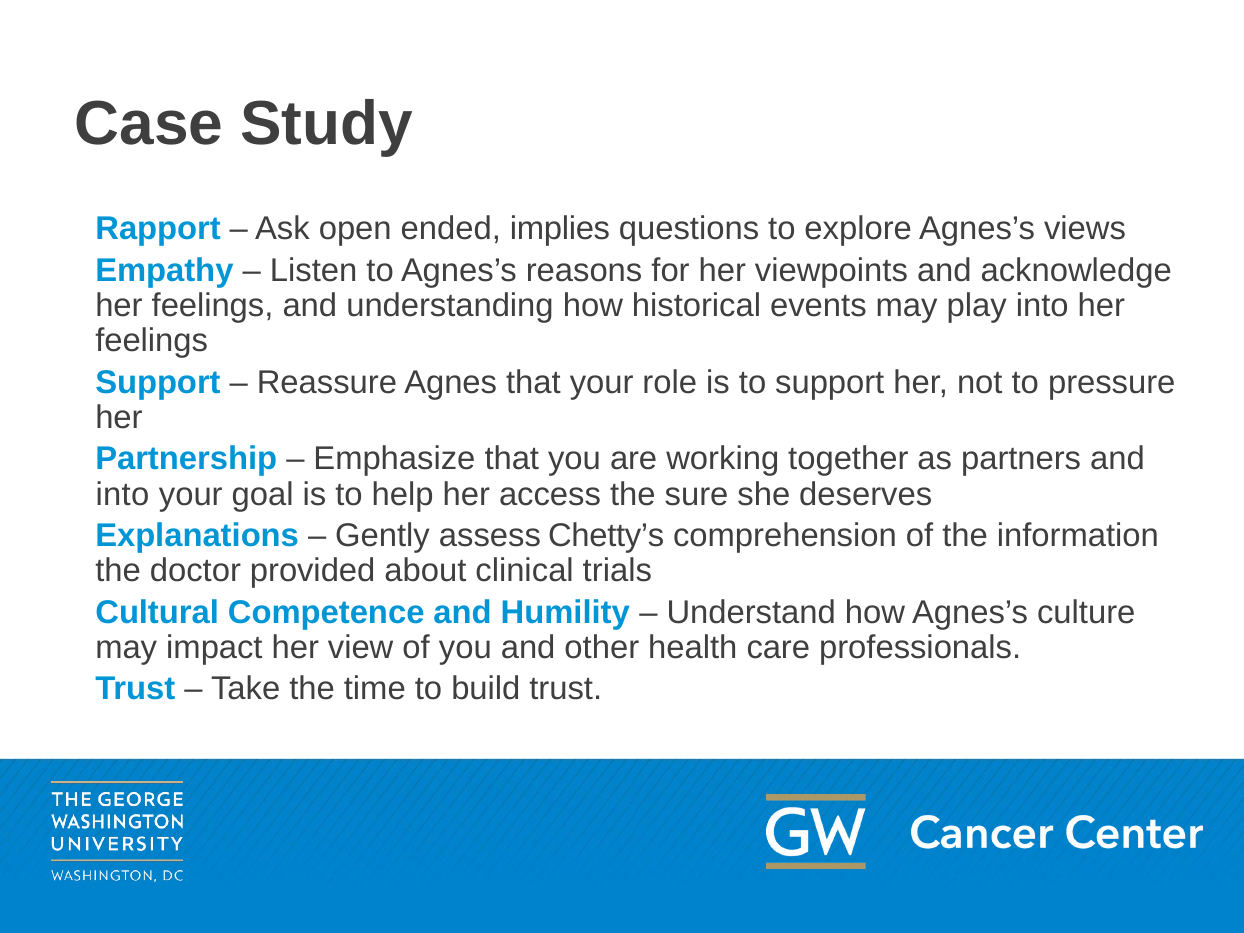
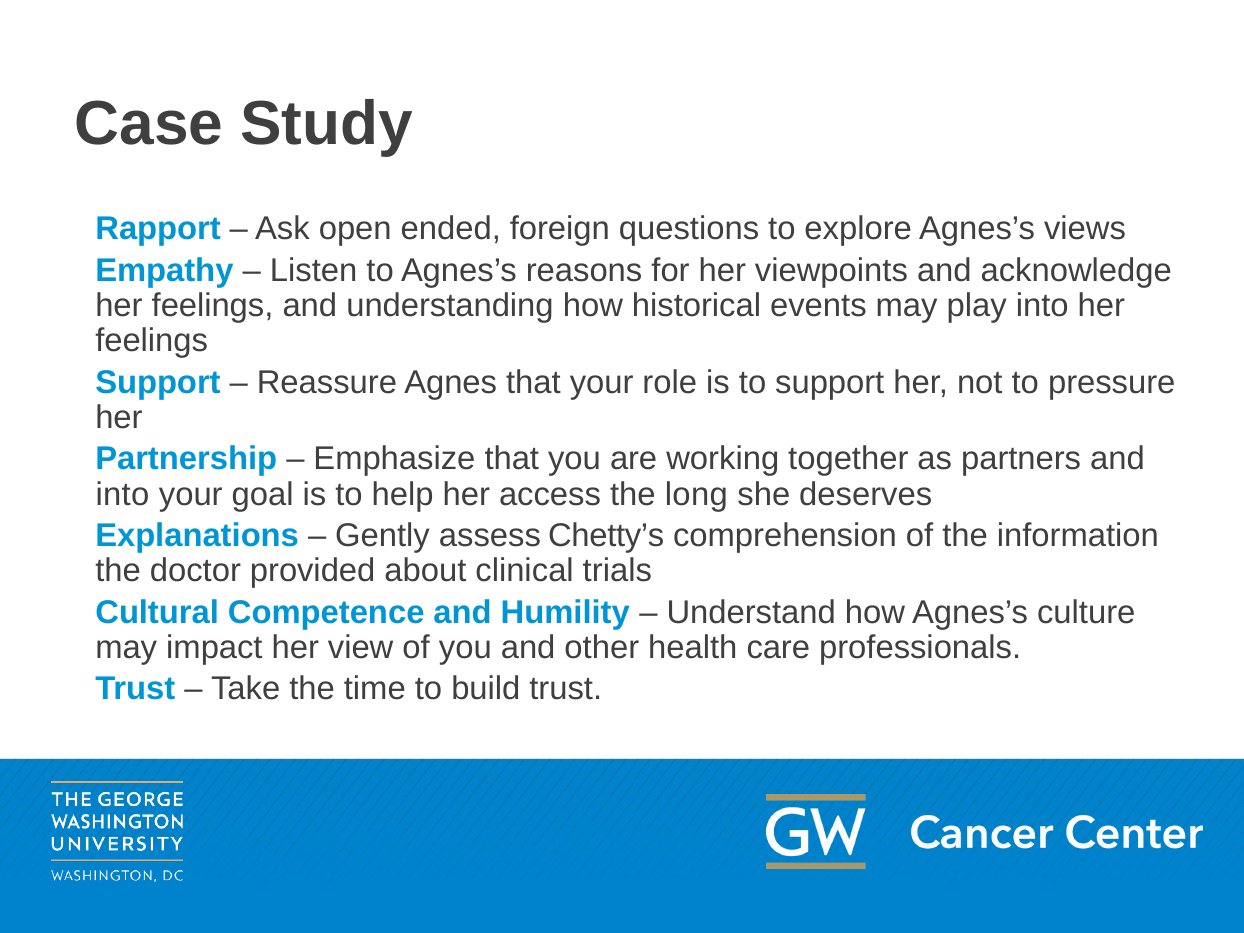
implies: implies -> foreign (560, 229)
sure: sure -> long (696, 494)
